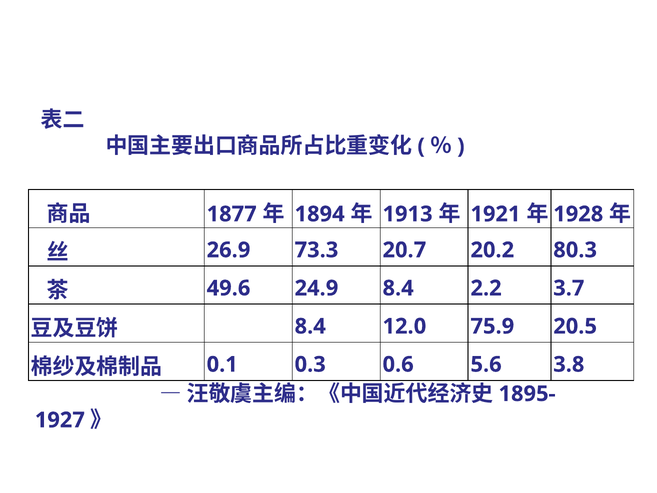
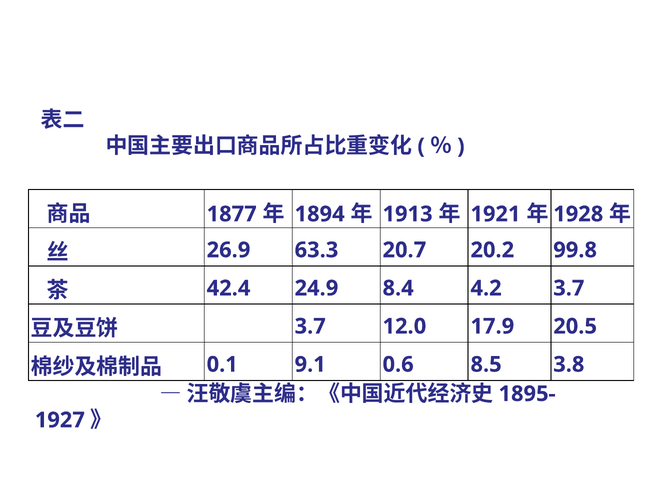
73.3: 73.3 -> 63.3 (316, 250)
80.3: 80.3 -> 99.8 (575, 250)
49.6: 49.6 -> 42.4 (229, 288)
2.2: 2.2 -> 4.2 (486, 288)
8.4: 8.4 -> 3.7 (310, 326)
75.9: 75.9 -> 17.9 (492, 326)
0.3: 0.3 -> 9.1 (310, 364)
5.6: 5.6 -> 8.5 (486, 364)
